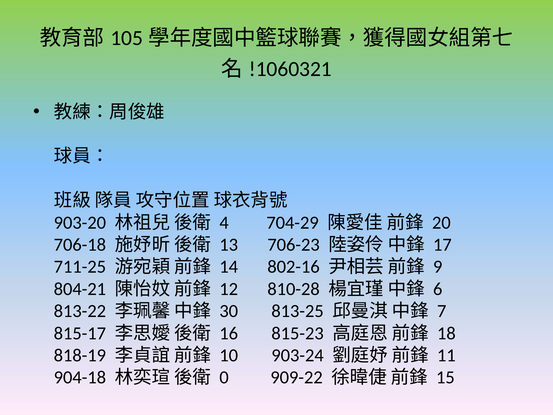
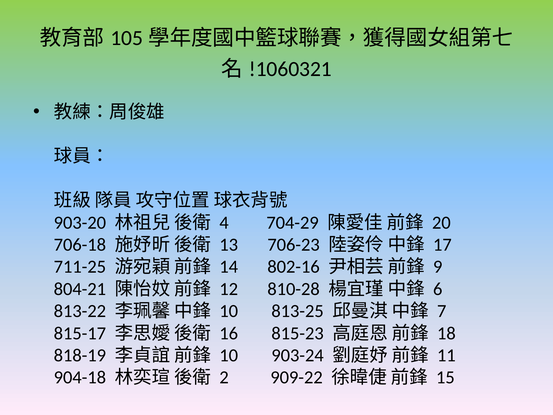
30: 30 -> 10 (229, 311)
0: 0 -> 2 (224, 377)
